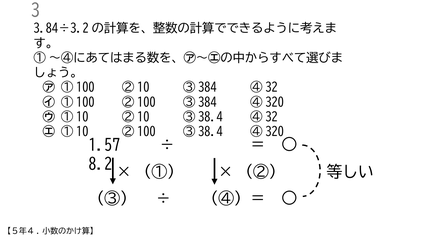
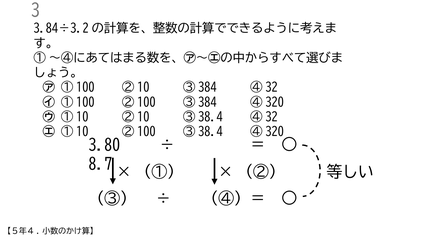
1.57: 1.57 -> 3.80 (104, 145)
8.2: 8.2 -> 8.7 (100, 164)
